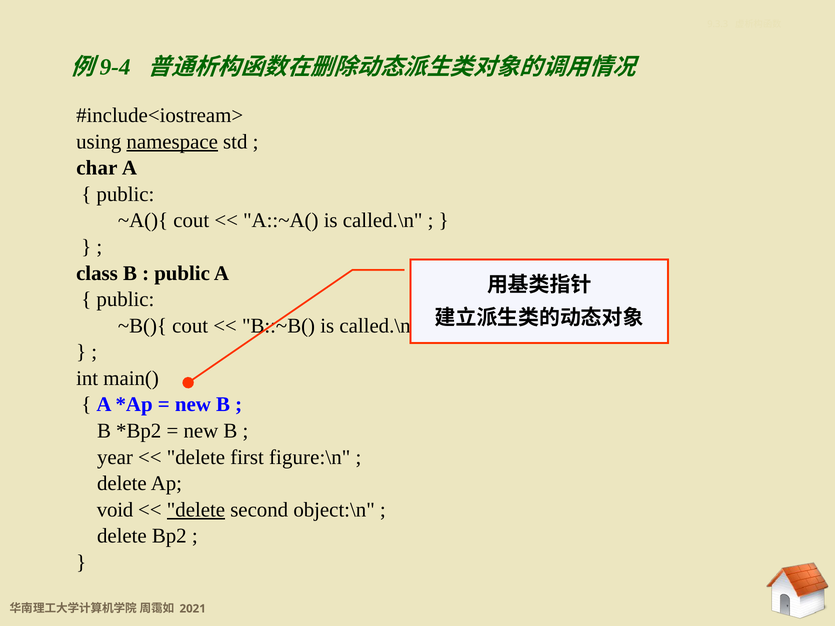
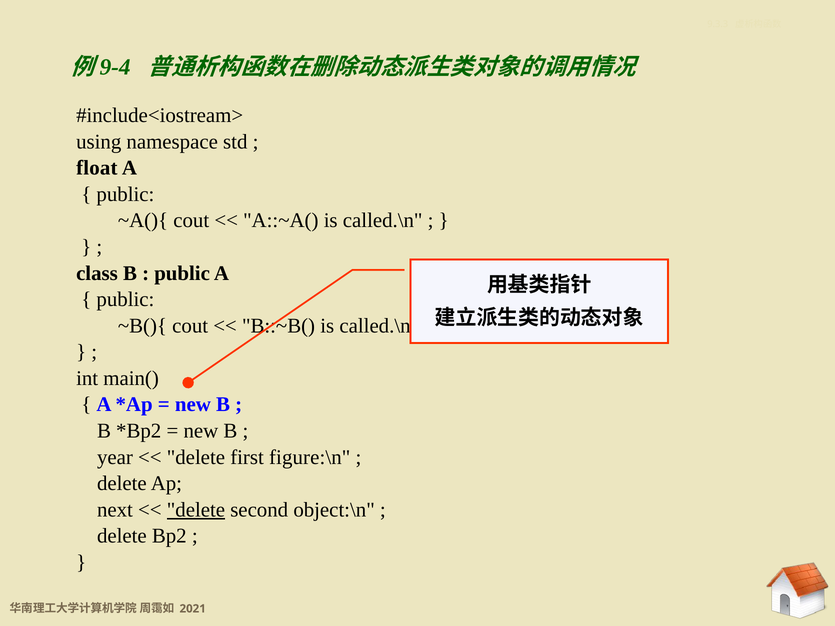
namespace underline: present -> none (172, 142)
char: char -> float (97, 168)
void: void -> next (115, 510)
